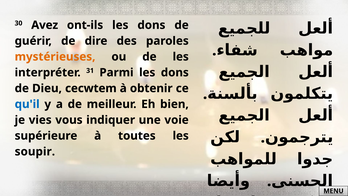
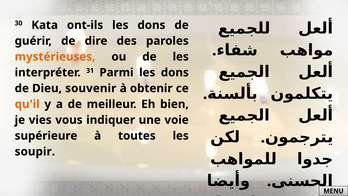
Avez: Avez -> Kata (45, 25)
cecwtem: cecwtem -> souvenir (91, 88)
qu'il colour: blue -> orange (27, 104)
